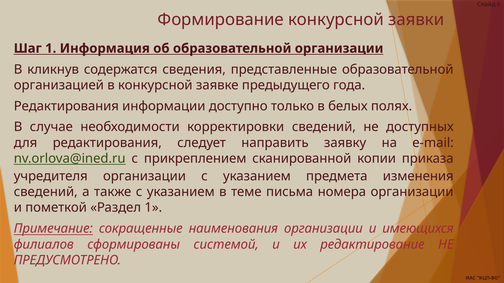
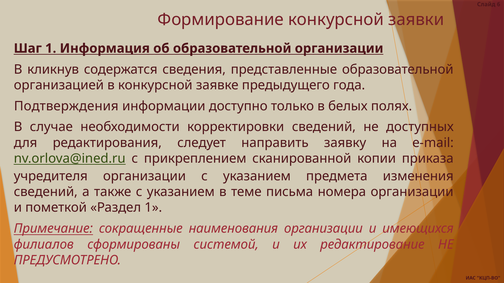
Редактирования: Редактирования -> Подтверждения (66, 106)
